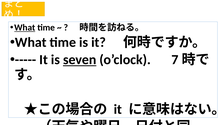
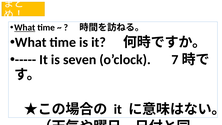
seven underline: present -> none (80, 60)
